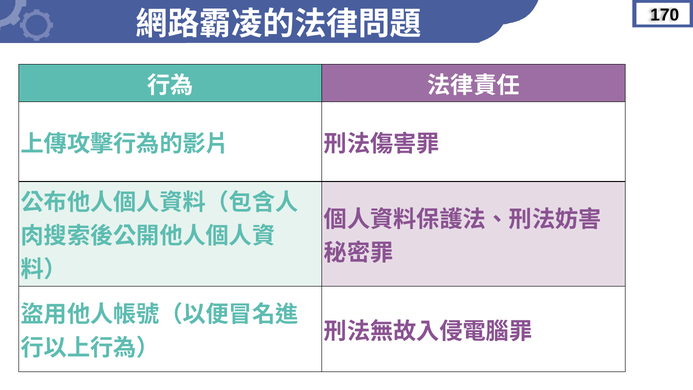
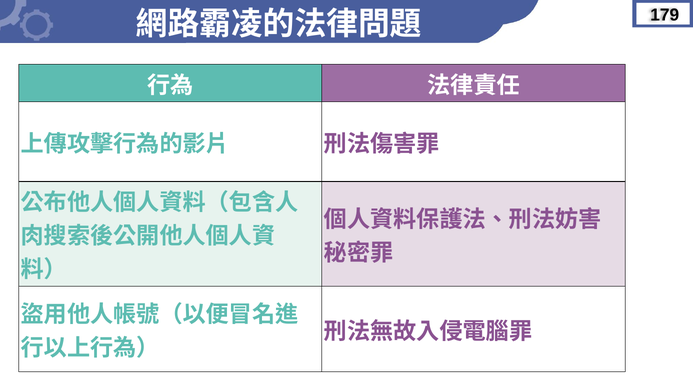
170: 170 -> 179 (665, 15)
